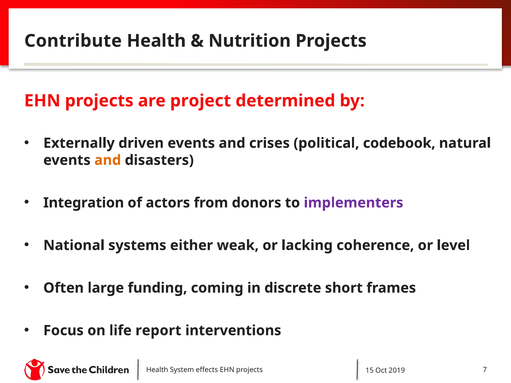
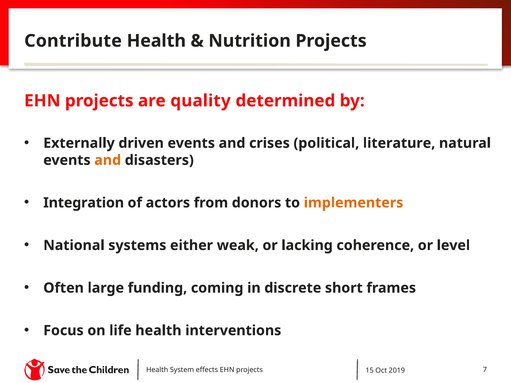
project: project -> quality (201, 101)
codebook: codebook -> literature (399, 143)
implementers colour: purple -> orange (354, 203)
life report: report -> health (158, 331)
